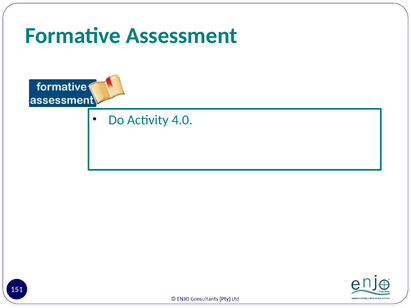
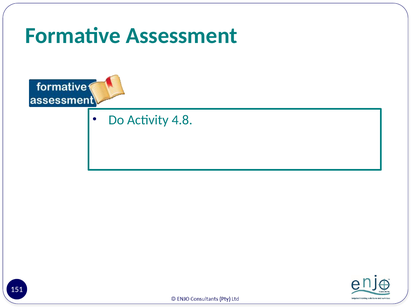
4.0: 4.0 -> 4.8 (182, 120)
